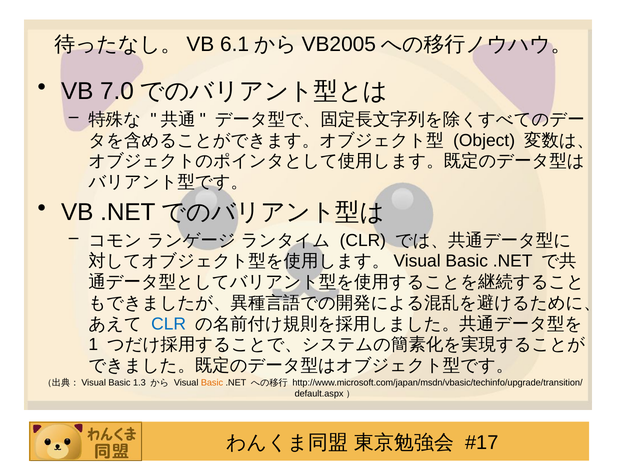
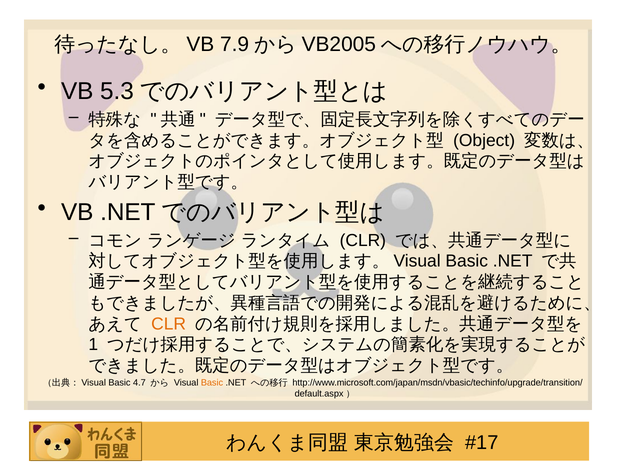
6.1: 6.1 -> 7.9 (235, 44)
7.0: 7.0 -> 5.3 (117, 92)
CLR colour: blue -> orange (169, 324)
1.3: 1.3 -> 4.7 (139, 383)
